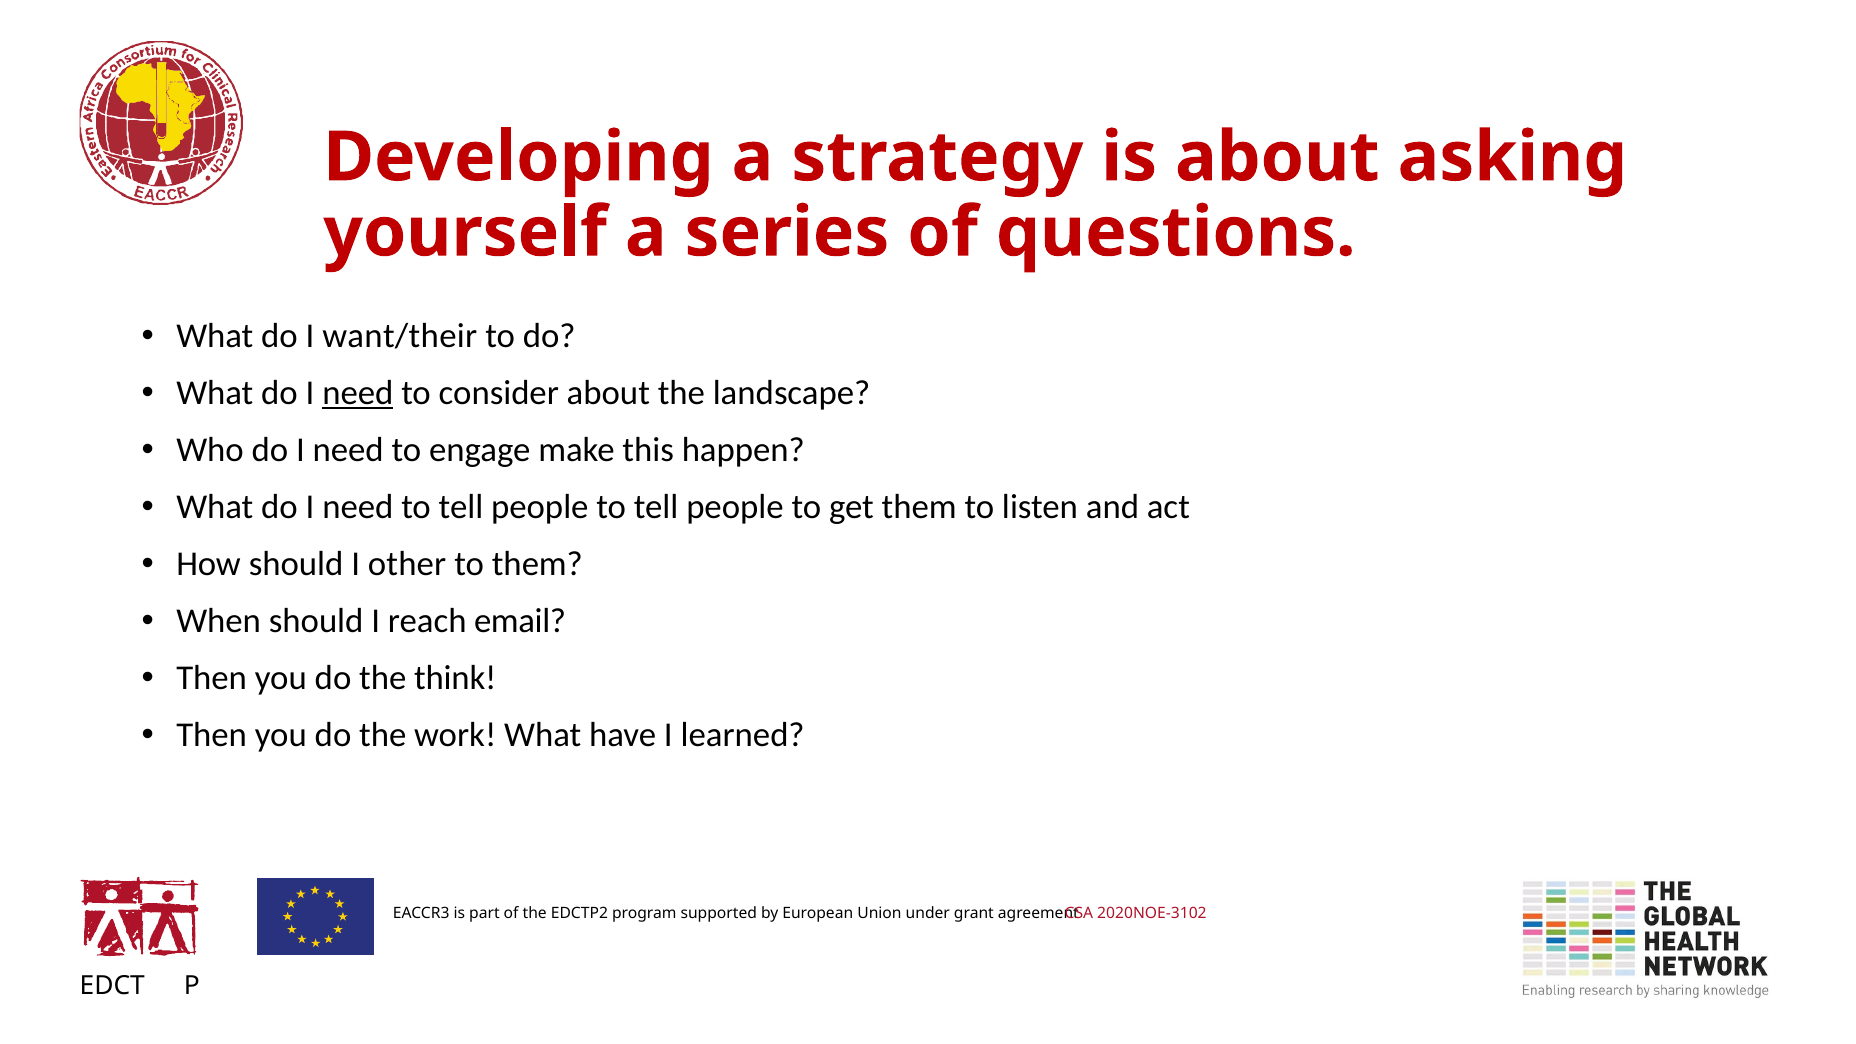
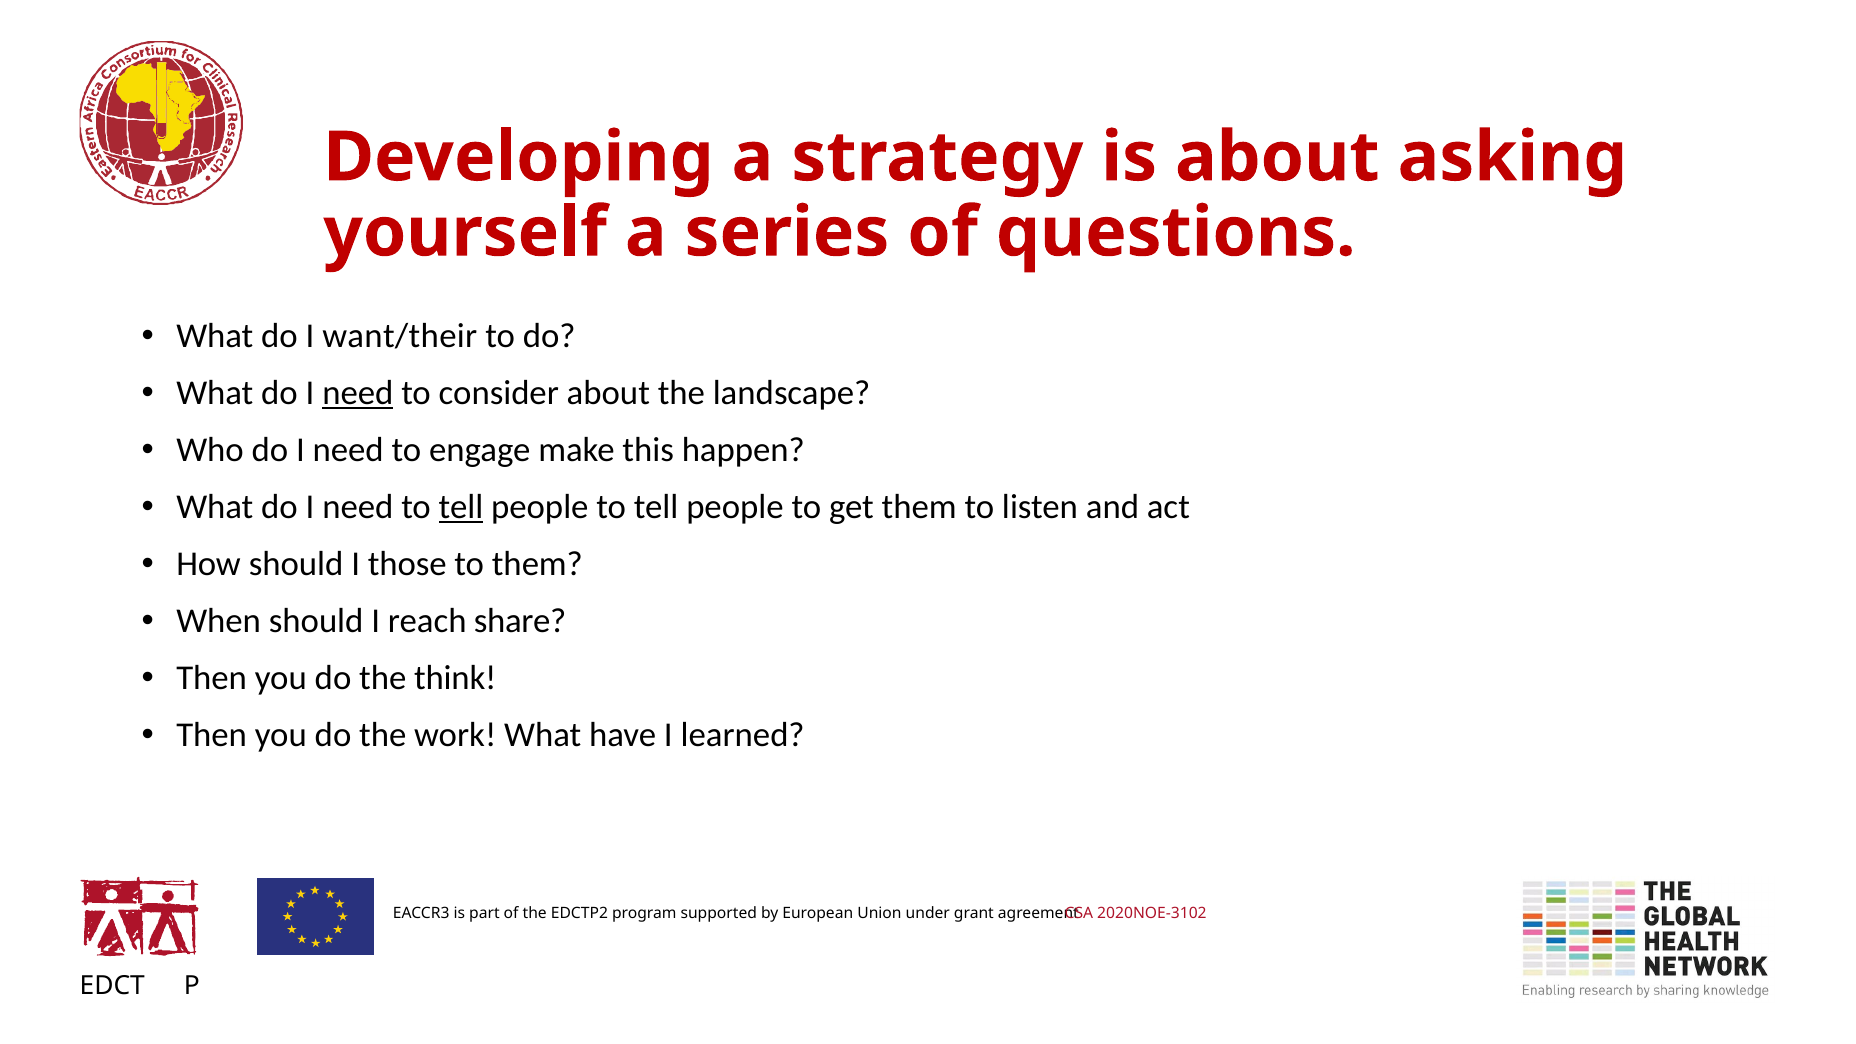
tell underline: none -> present (461, 507)
other: other -> those (407, 564)
email: email -> share (520, 621)
